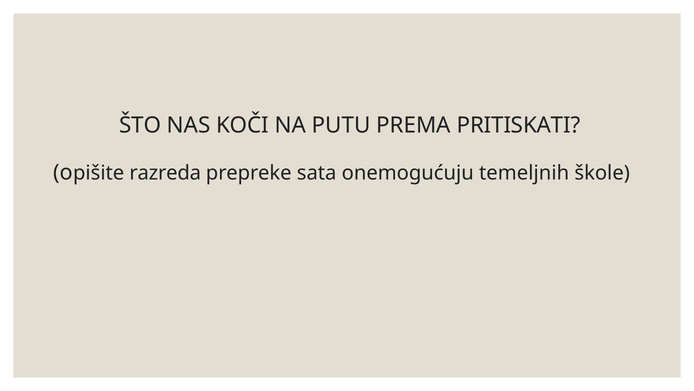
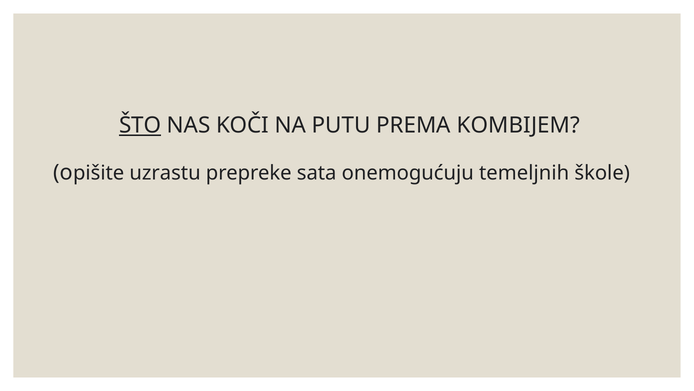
ŠTO underline: none -> present (140, 125)
PRITISKATI: PRITISKATI -> KOMBIJEM (518, 125)
razreda: razreda -> uzrastu (165, 173)
